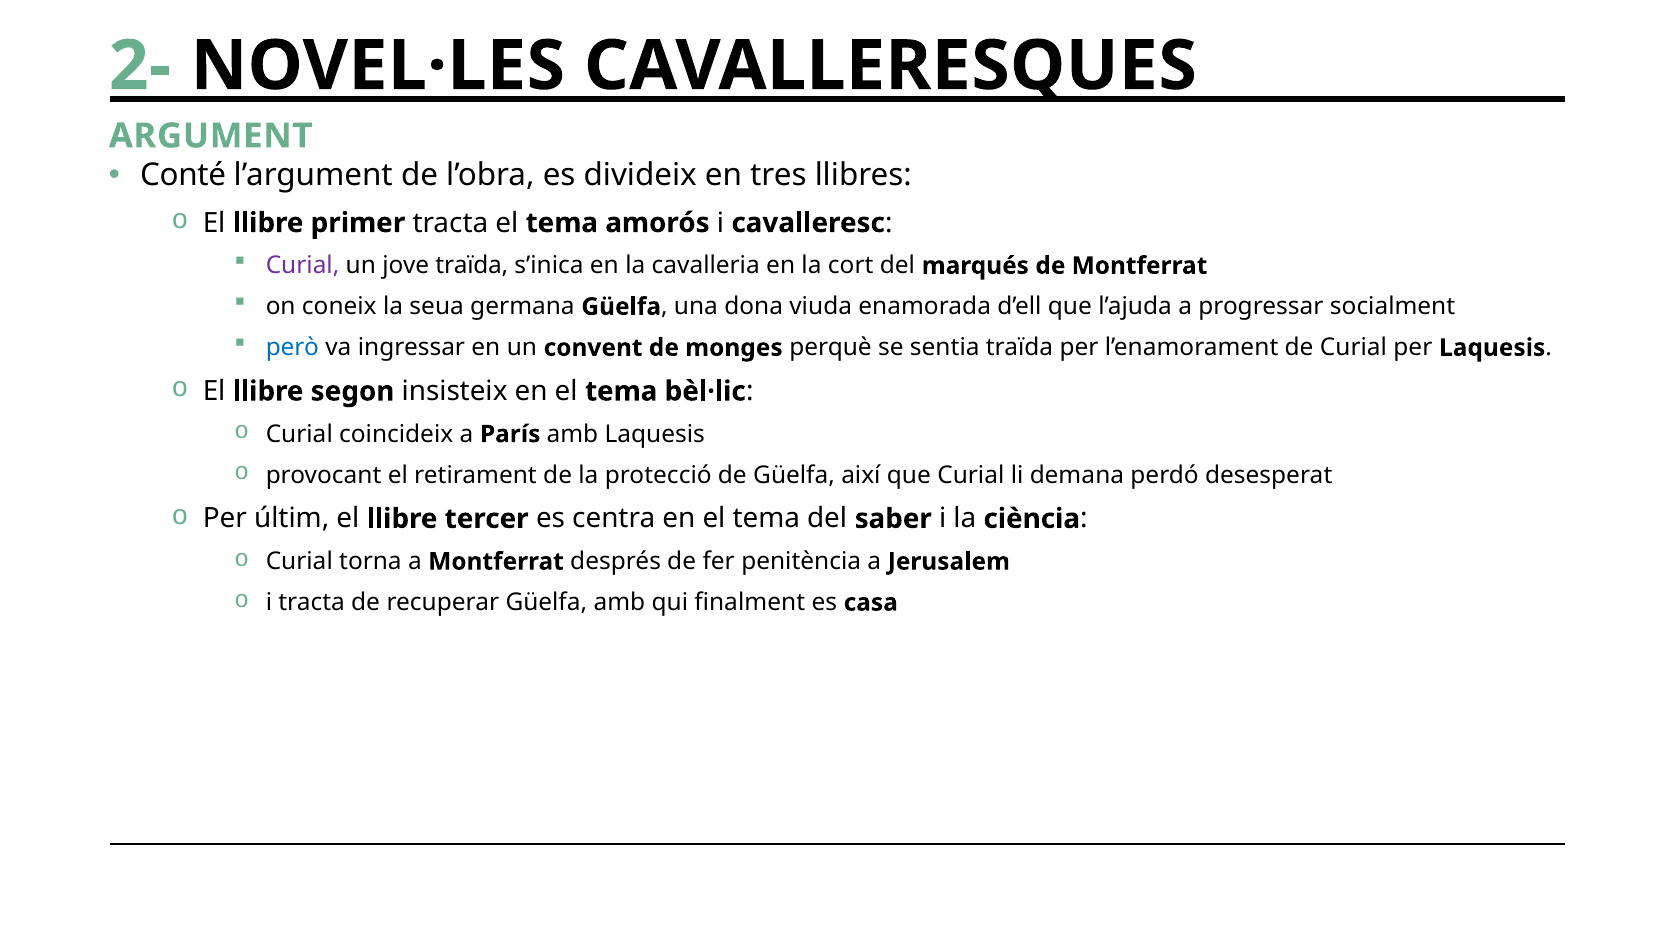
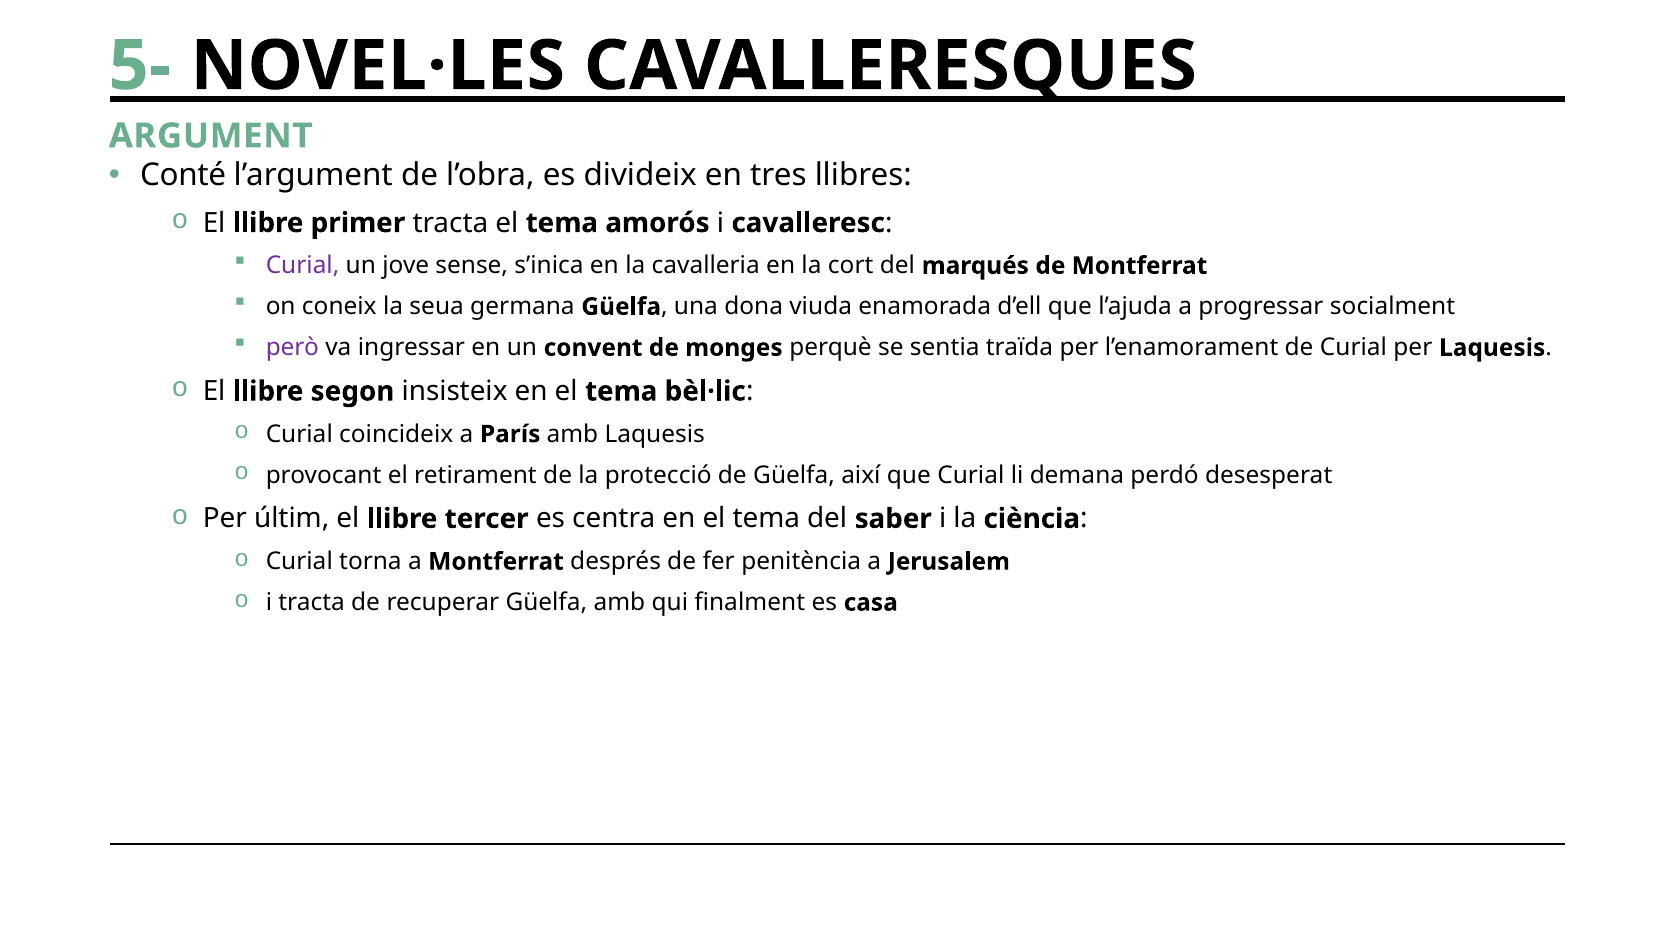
2-: 2- -> 5- (140, 66)
jove traïda: traïda -> sense (472, 266)
però colour: blue -> purple (292, 348)
